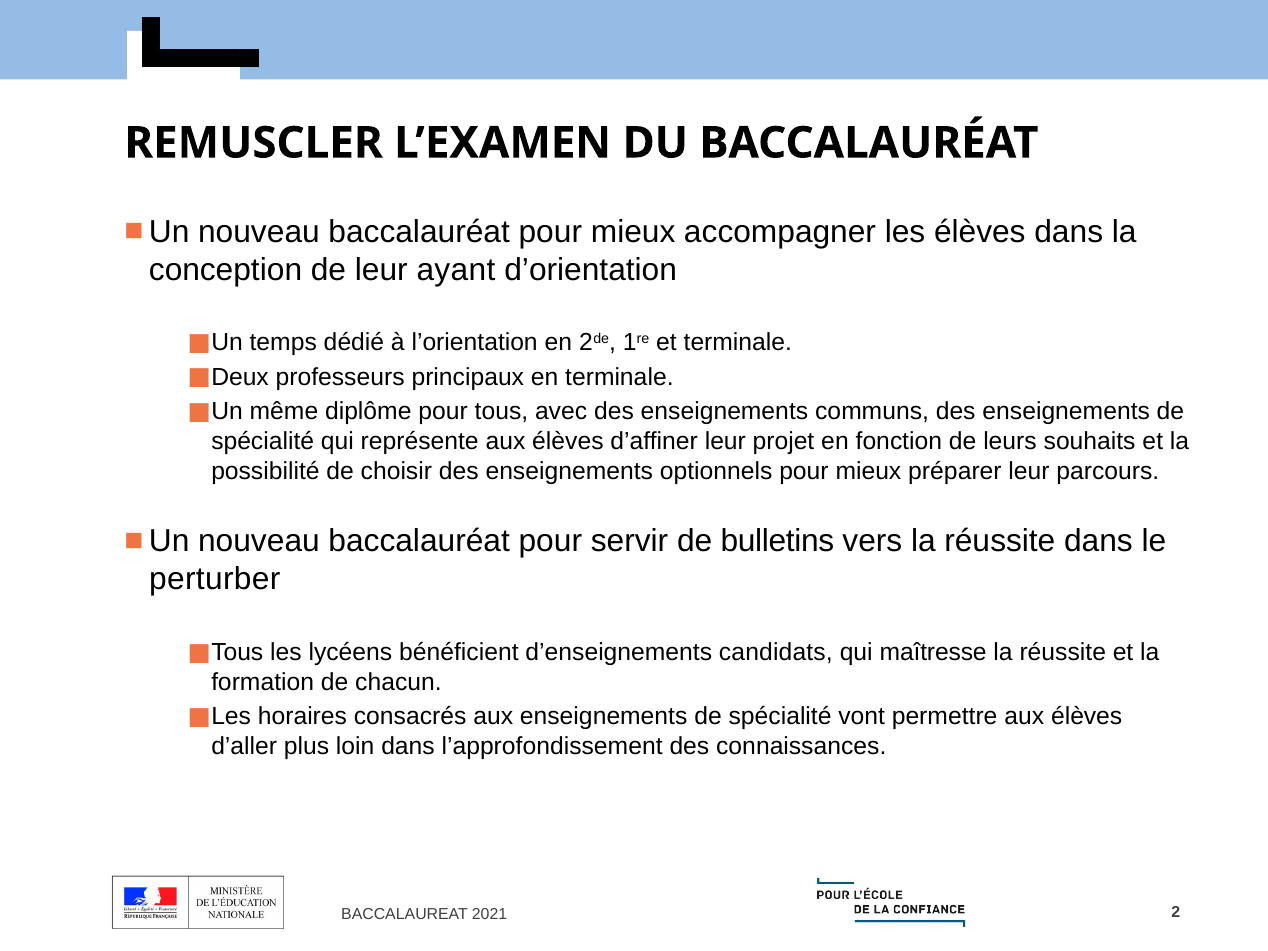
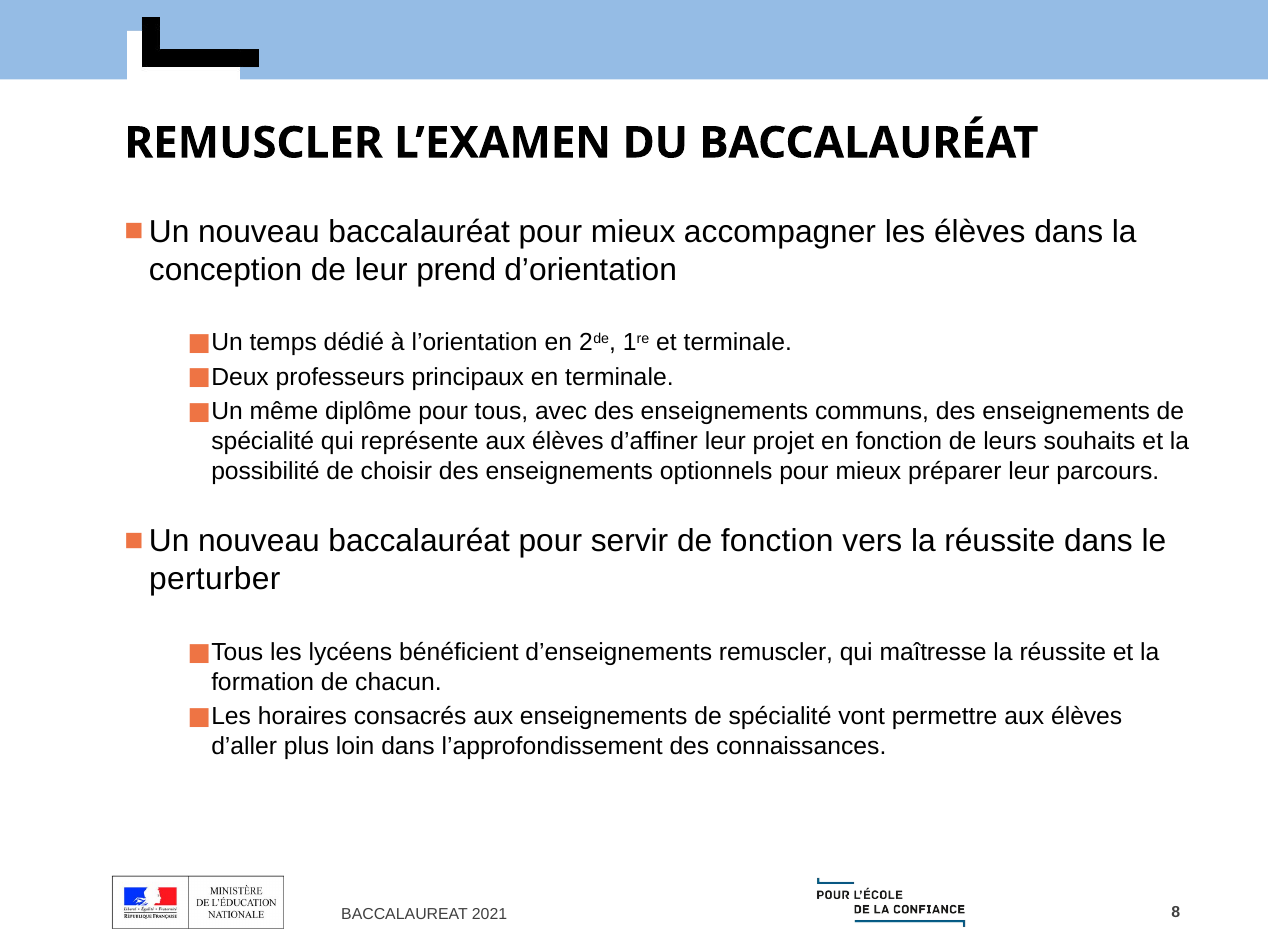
ayant: ayant -> prend (456, 270)
de bulletins: bulletins -> fonction (777, 541)
d’enseignements candidats: candidats -> remuscler (776, 652)
2: 2 -> 8 (1176, 913)
